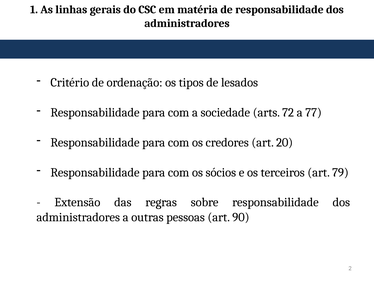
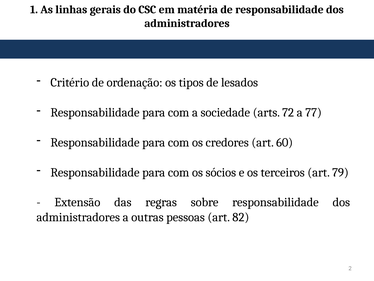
20: 20 -> 60 (285, 142)
90: 90 -> 82 (241, 217)
